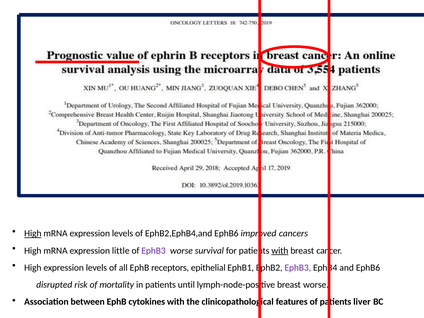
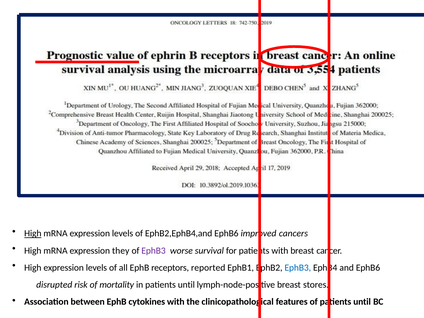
little: little -> they (121, 251)
with underline: present -> none (280, 251)
epithelial: epithelial -> reported (208, 268)
EphB3 colour: purple -> blue (298, 268)
breast worse: worse -> stores (316, 285)
liver: liver -> until (362, 302)
